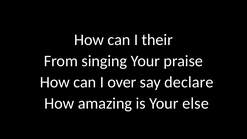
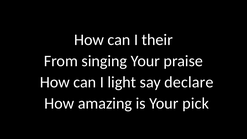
over: over -> light (122, 82)
else: else -> pick (196, 103)
